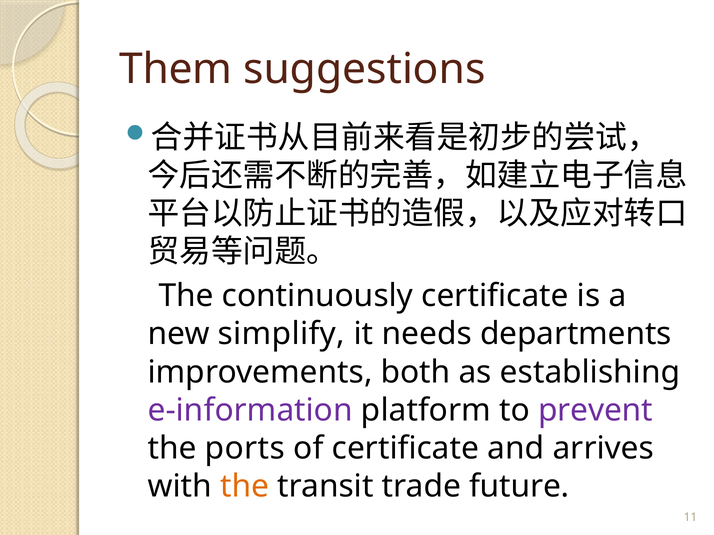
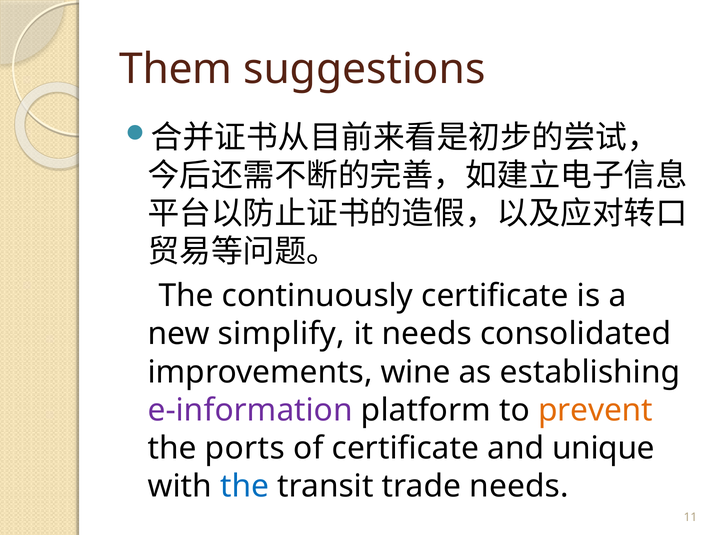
departments: departments -> consolidated (576, 334)
both: both -> wine (416, 372)
prevent colour: purple -> orange (595, 410)
arrives: arrives -> unique (603, 449)
the colour: orange -> blue (245, 487)
trade future: future -> needs (519, 487)
